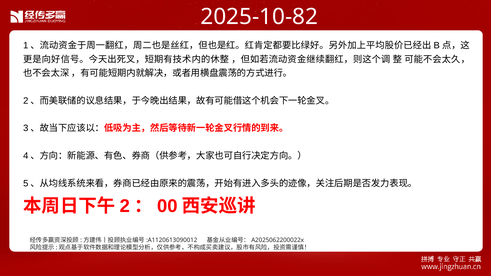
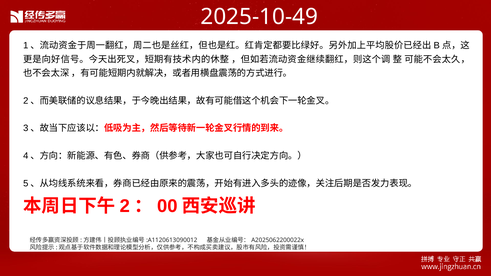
2025-10-82: 2025-10-82 -> 2025-10-49 (259, 17)
